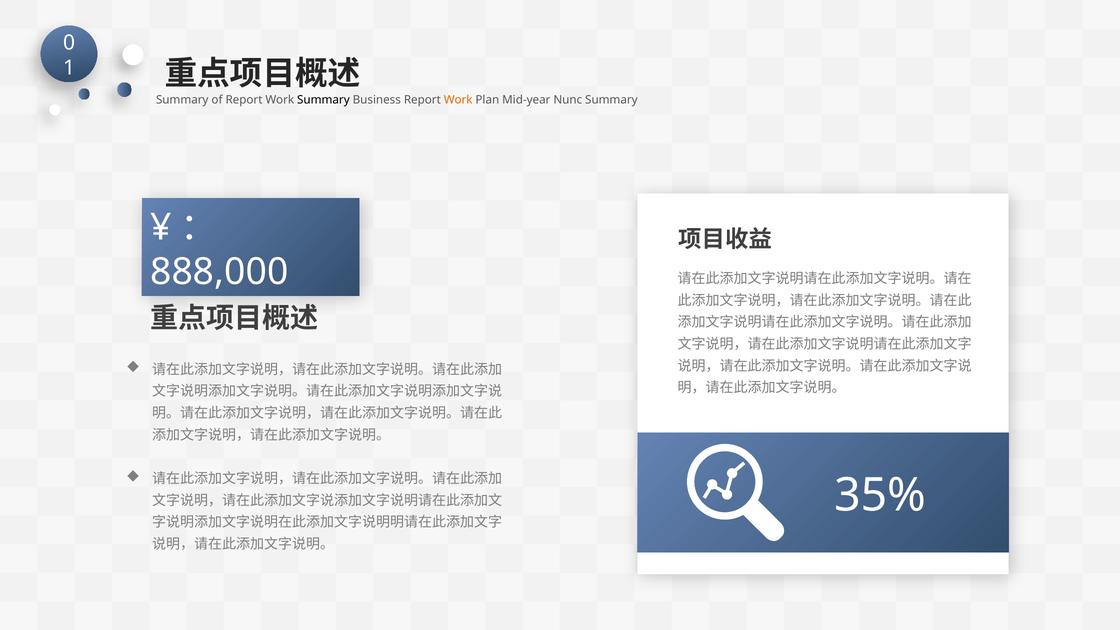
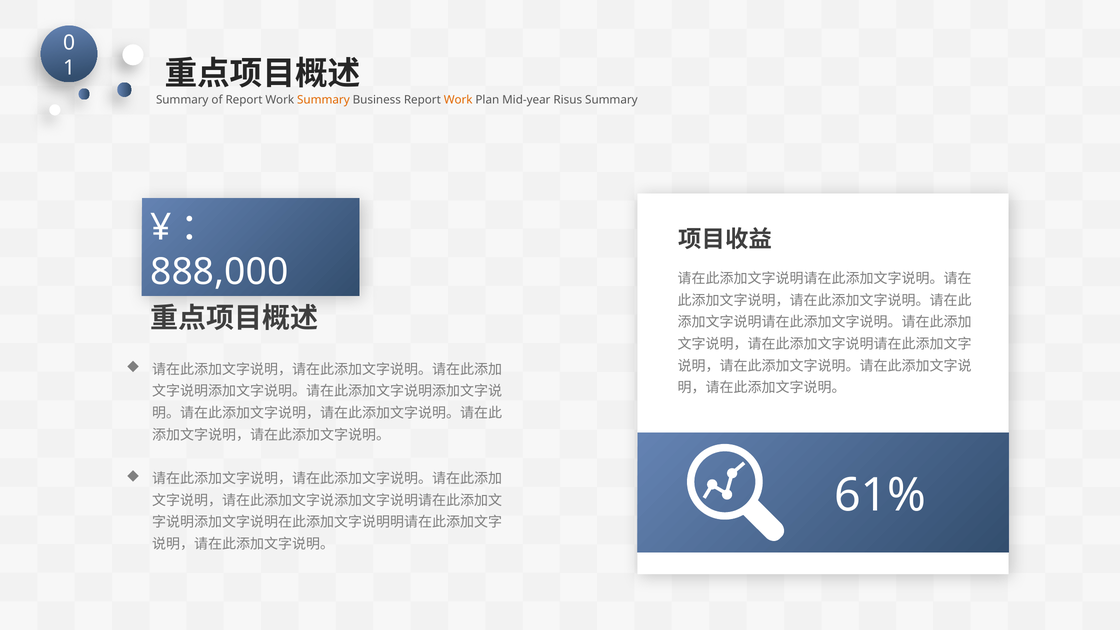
Summary colour: black -> orange (323, 100)
Nunc: Nunc -> Risus (568, 100)
35%: 35% -> 61% (880, 495)
